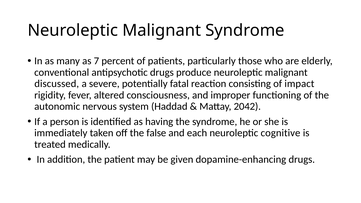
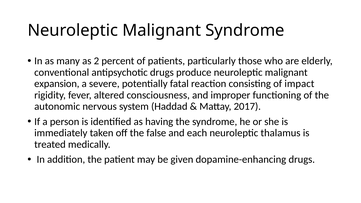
7: 7 -> 2 (96, 61)
discussed: discussed -> expansion (57, 84)
2042: 2042 -> 2017 (247, 107)
cognitive: cognitive -> thalamus (281, 133)
